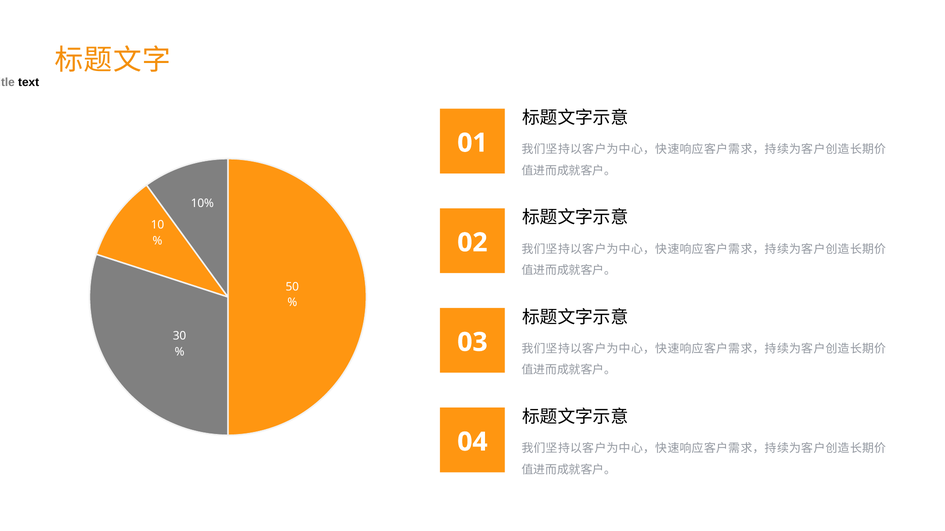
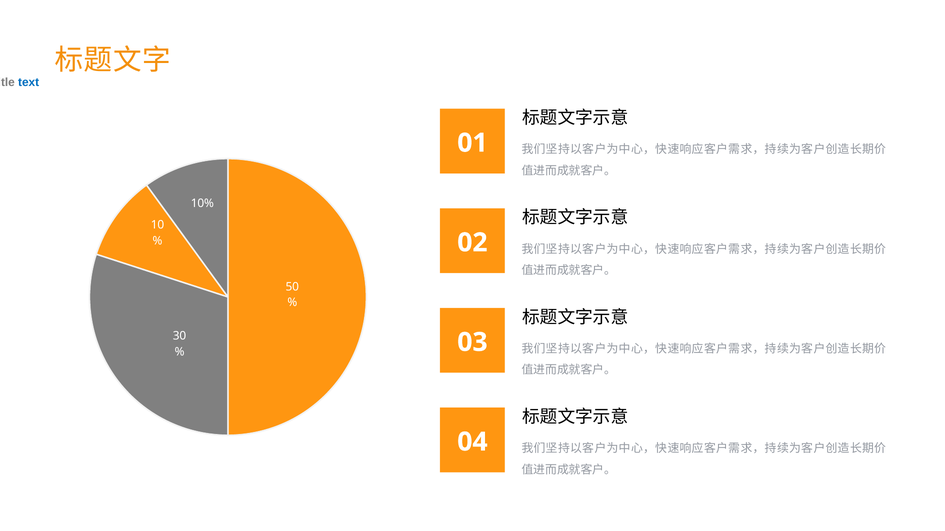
text colour: black -> blue (29, 82)
